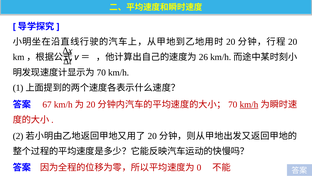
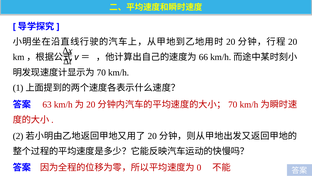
26: 26 -> 66 (203, 57)
67: 67 -> 63 (47, 104)
km/h underline: present -> none (249, 104)
